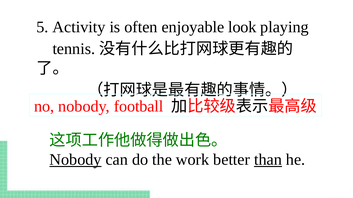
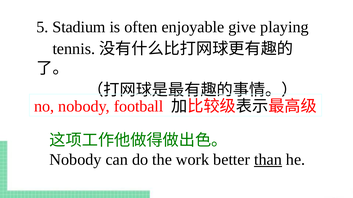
Activity: Activity -> Stadium (79, 27)
look: look -> give (242, 27)
Nobody underline: present -> none (76, 160)
